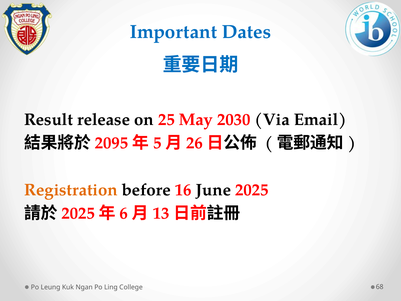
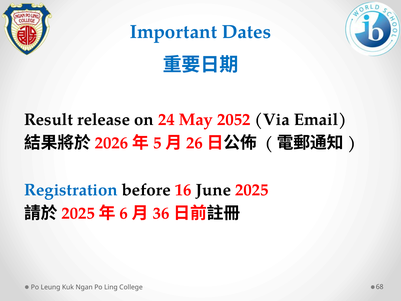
25: 25 -> 24 (166, 120)
2030: 2030 -> 2052 (234, 120)
2095: 2095 -> 2026 (112, 143)
Registration colour: orange -> blue (71, 190)
13: 13 -> 36 (161, 213)
